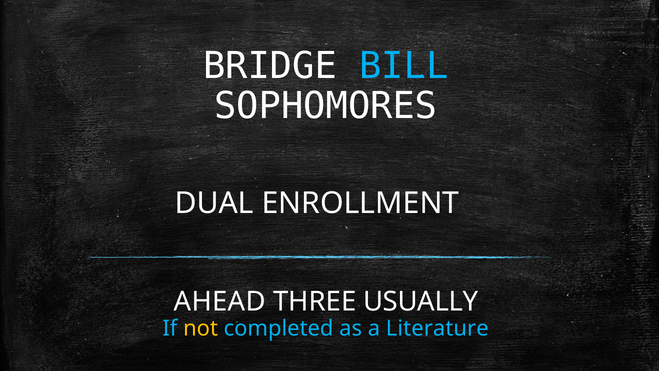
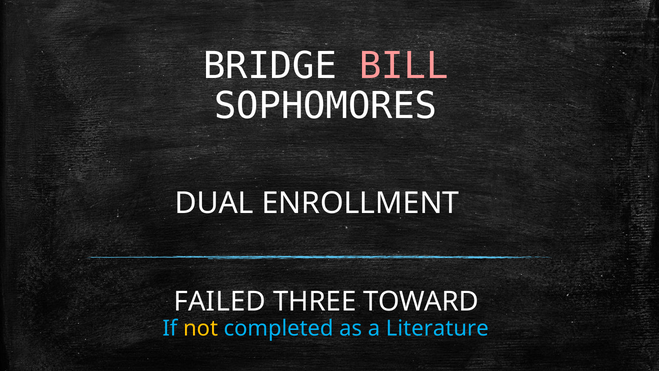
BILL colour: light blue -> pink (404, 66)
AHEAD: AHEAD -> FAILED (220, 301)
USUALLY: USUALLY -> TOWARD (421, 301)
